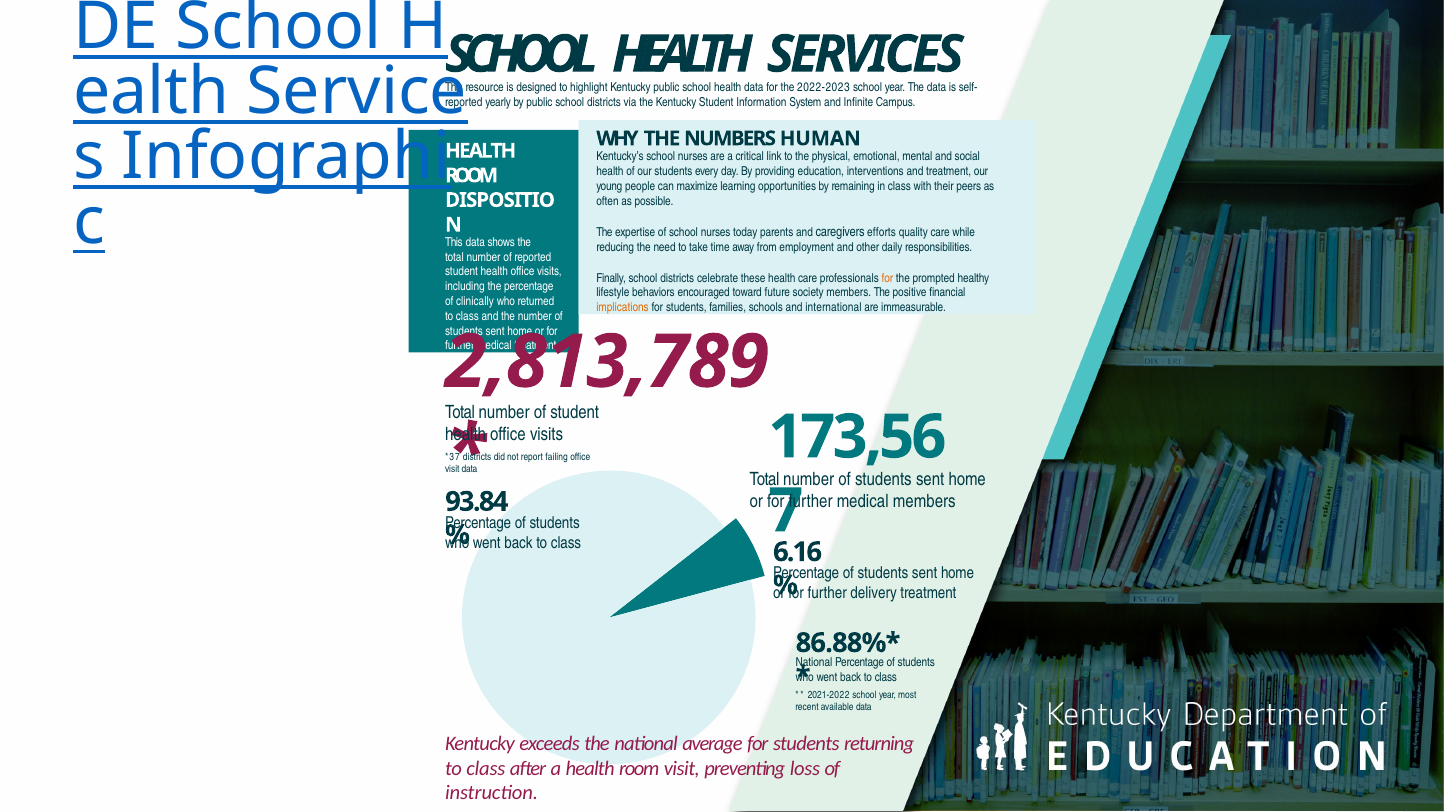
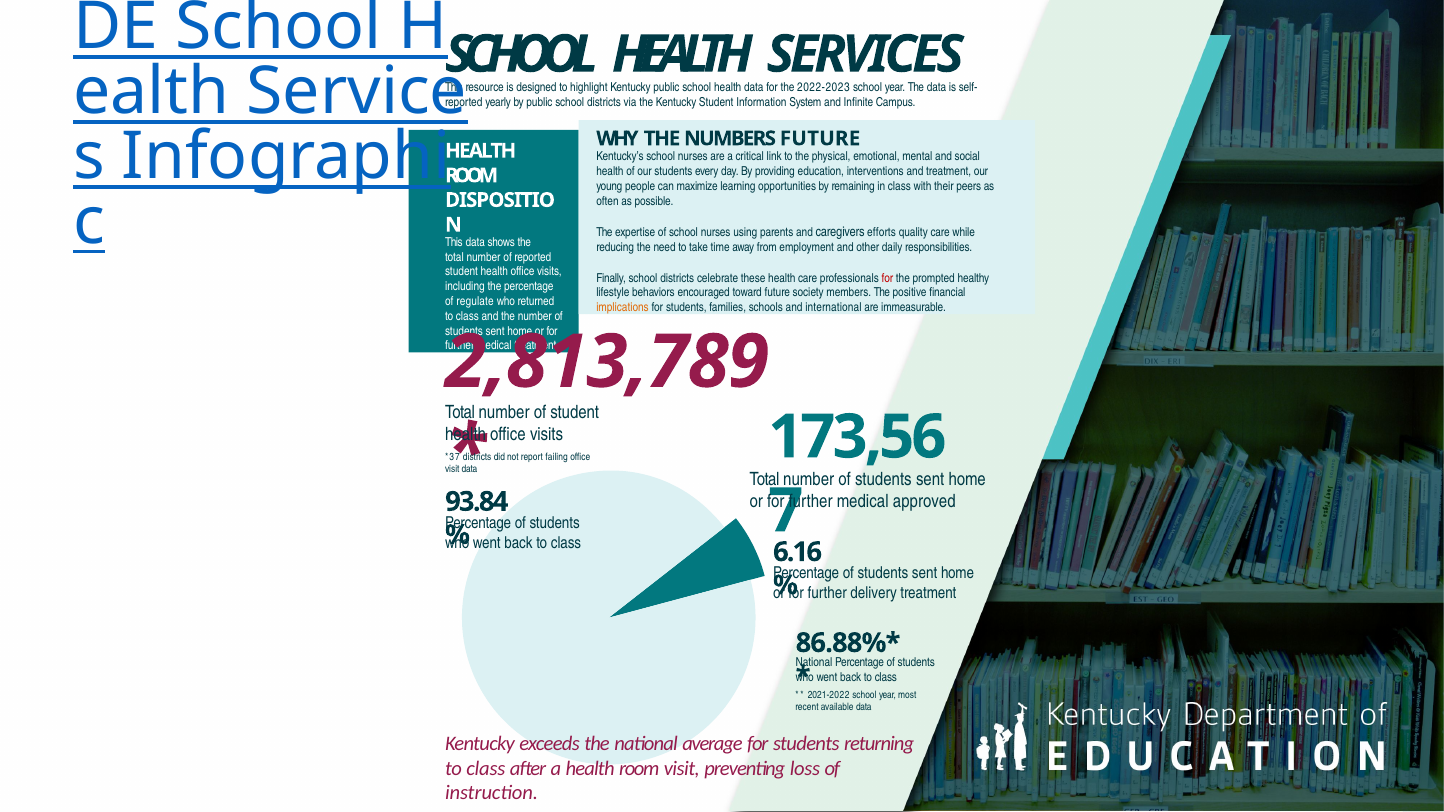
NUMBERS HUMAN: HUMAN -> FUTURE (820, 139)
today: today -> using (745, 233)
for colour: orange -> red (887, 278)
clinically: clinically -> regulate (475, 301)
medical members: members -> approved (924, 501)
